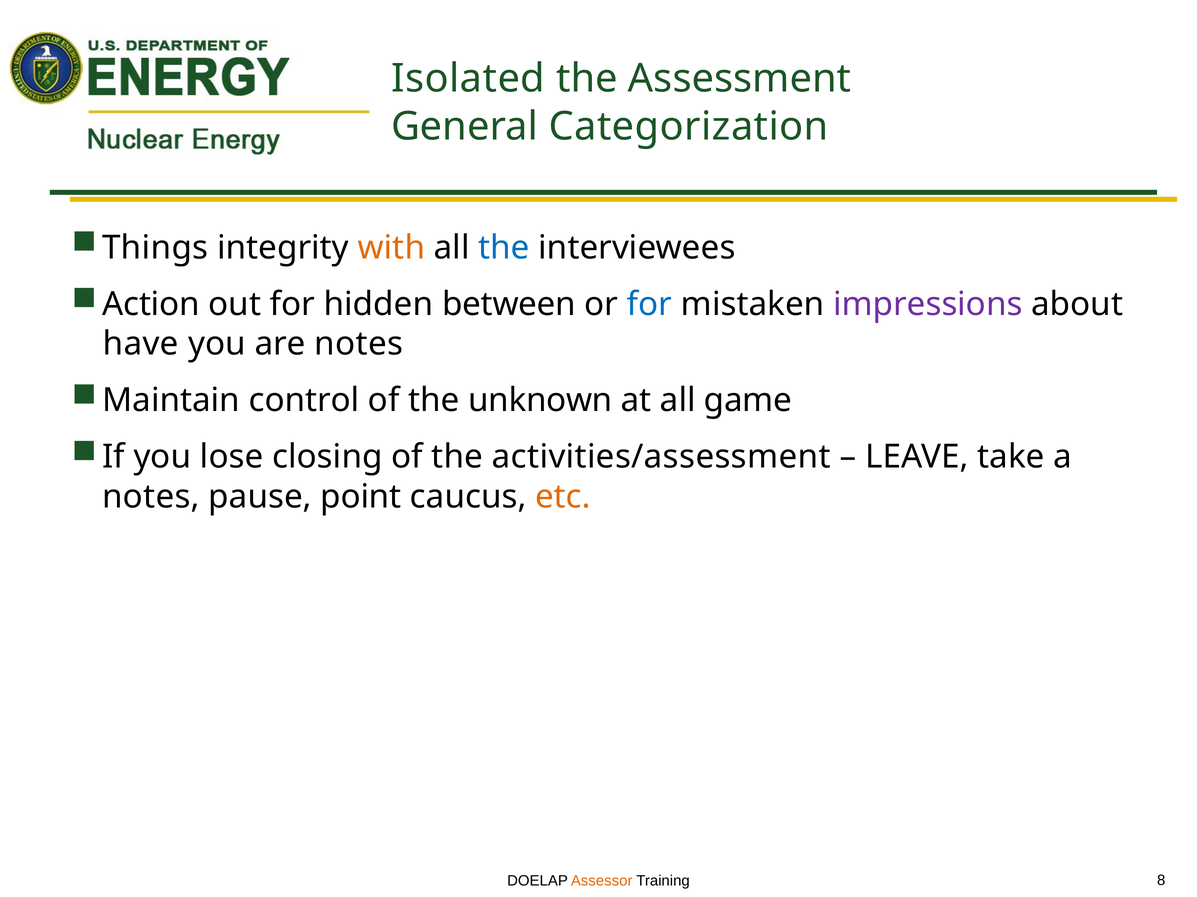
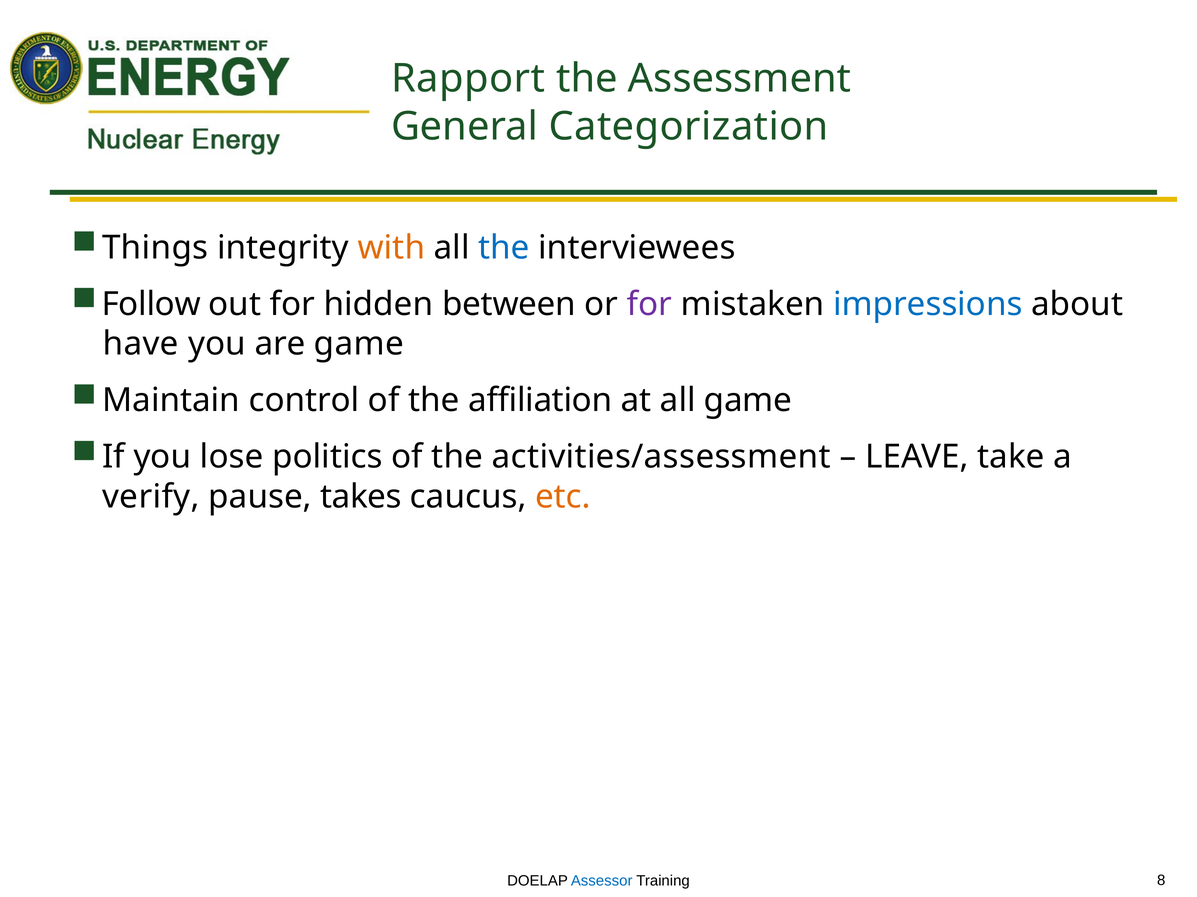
Isolated: Isolated -> Rapport (468, 79)
Action: Action -> Follow (151, 304)
for colour: blue -> purple (650, 304)
impressions colour: purple -> blue (928, 304)
are notes: notes -> game (359, 344)
unknown: unknown -> affiliation (540, 401)
closing: closing -> politics (327, 457)
notes: notes -> verify (151, 497)
point: point -> takes (361, 497)
Assessor colour: orange -> blue (602, 881)
